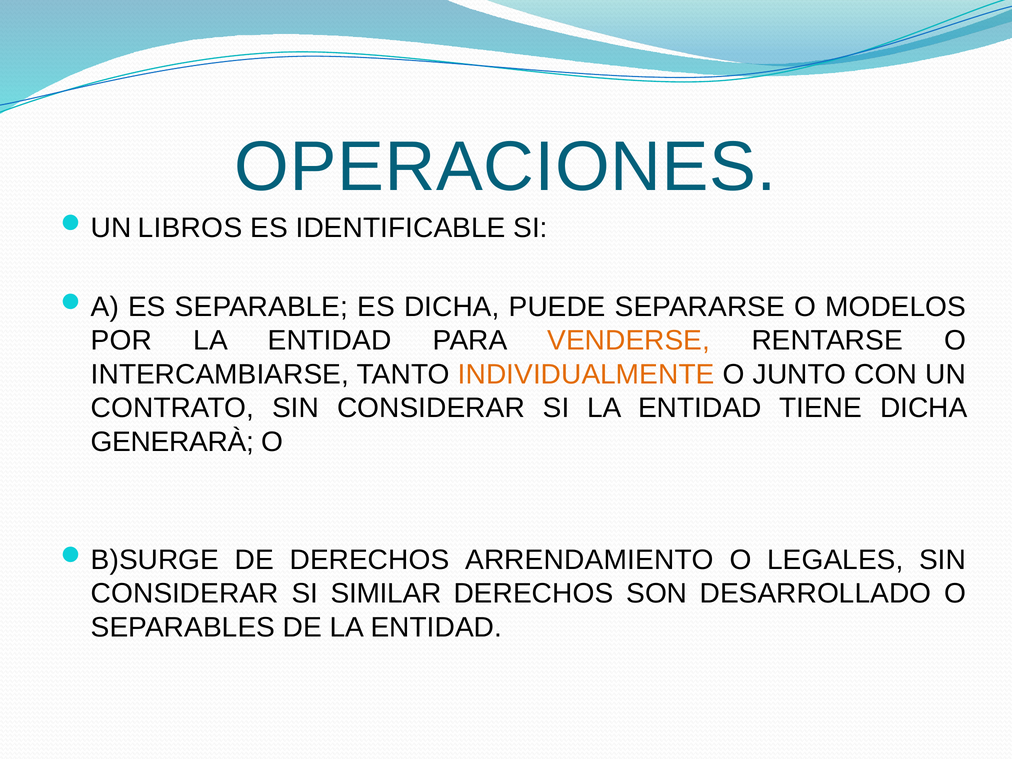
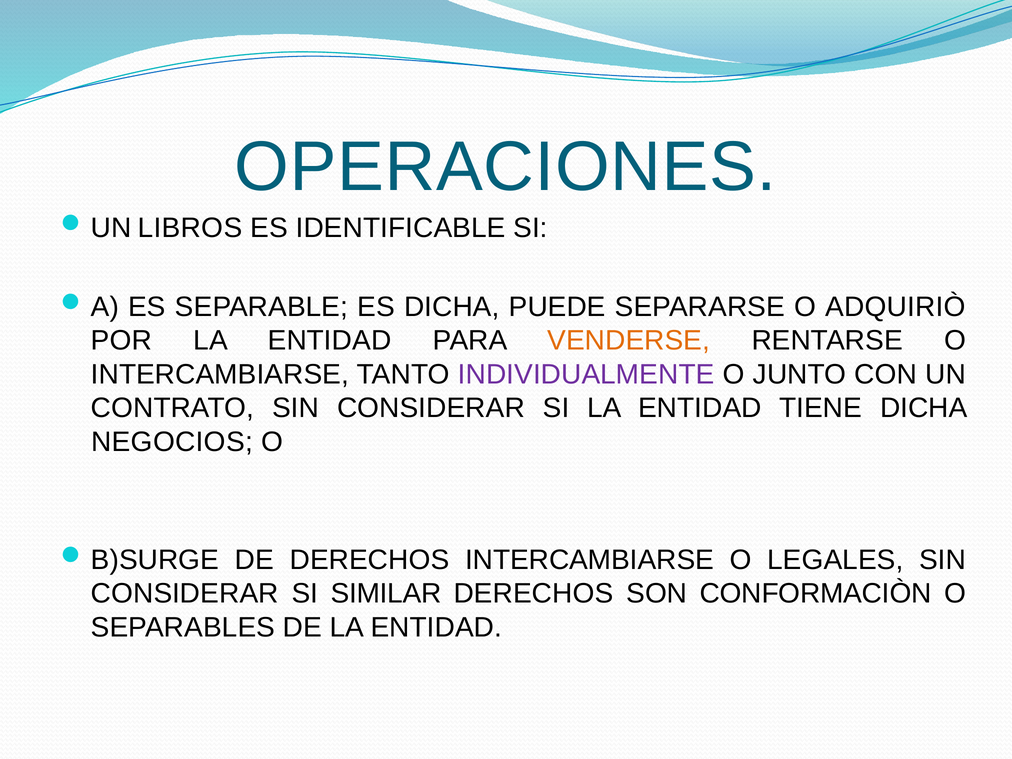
MODELOS: MODELOS -> ADQUIRIÒ (896, 307)
INDIVIDUALMENTE colour: orange -> purple (586, 374)
GENERARÀ: GENERARÀ -> NEGOCIOS (172, 442)
DERECHOS ARRENDAMIENTO: ARRENDAMIENTO -> INTERCAMBIARSE (590, 560)
DESARROLLADO: DESARROLLADO -> CONFORMACIÒN (816, 594)
